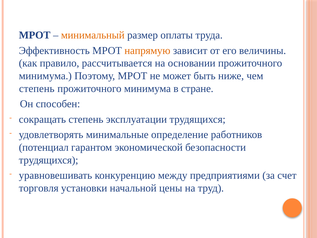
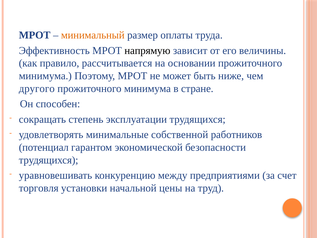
напрямую colour: orange -> black (147, 50)
степень: степень -> другого (37, 89)
определение: определение -> собственной (180, 134)
